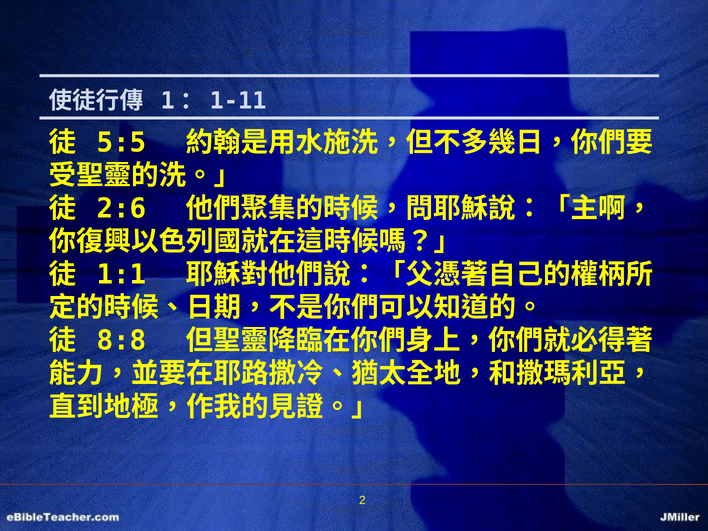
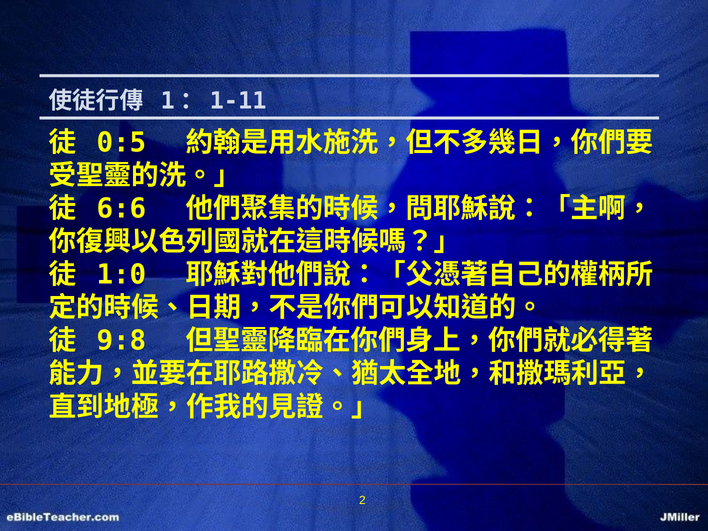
5:5: 5:5 -> 0:5 (121, 142)
2:6: 2:6 -> 6:6 (121, 209)
1:1: 1:1 -> 1:0 (121, 275)
8:8: 8:8 -> 9:8 (121, 341)
